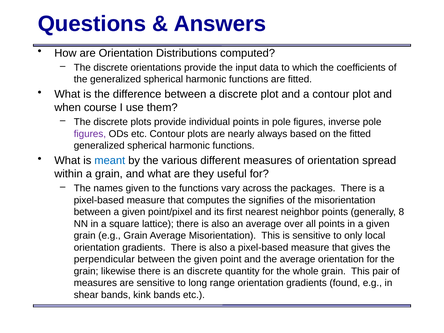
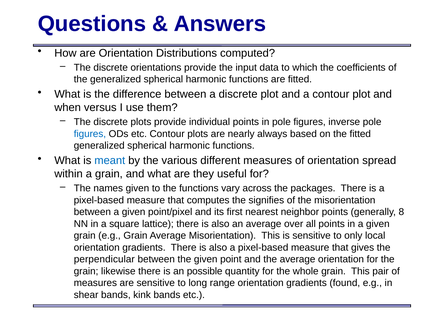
course: course -> versus (100, 108)
figures colour: purple -> blue (90, 134)
an discrete: discrete -> possible (205, 271)
